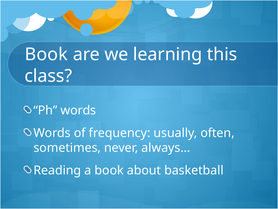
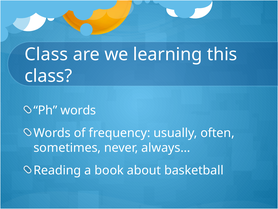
Book: Book -> Class (46, 54)
